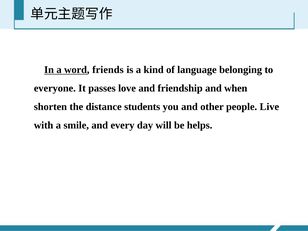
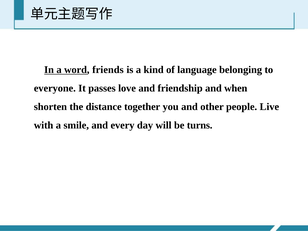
students: students -> together (142, 107)
helps: helps -> turns (200, 125)
